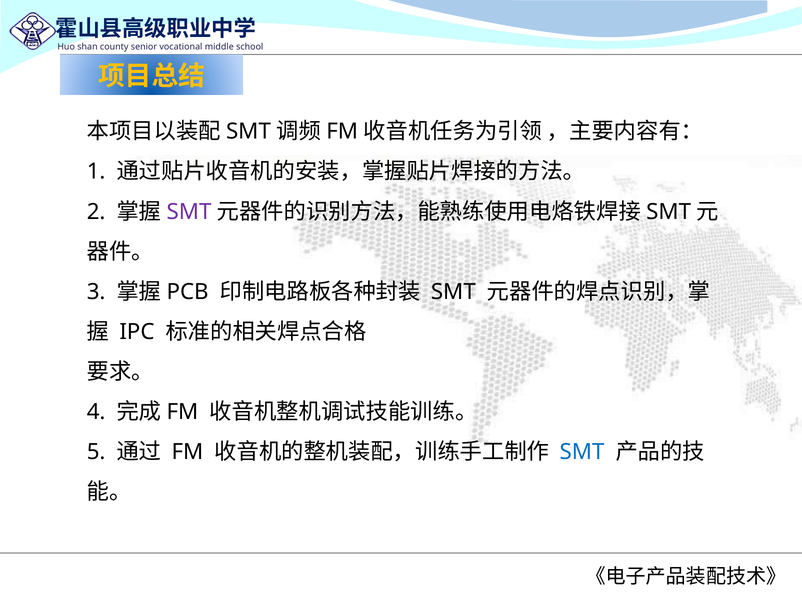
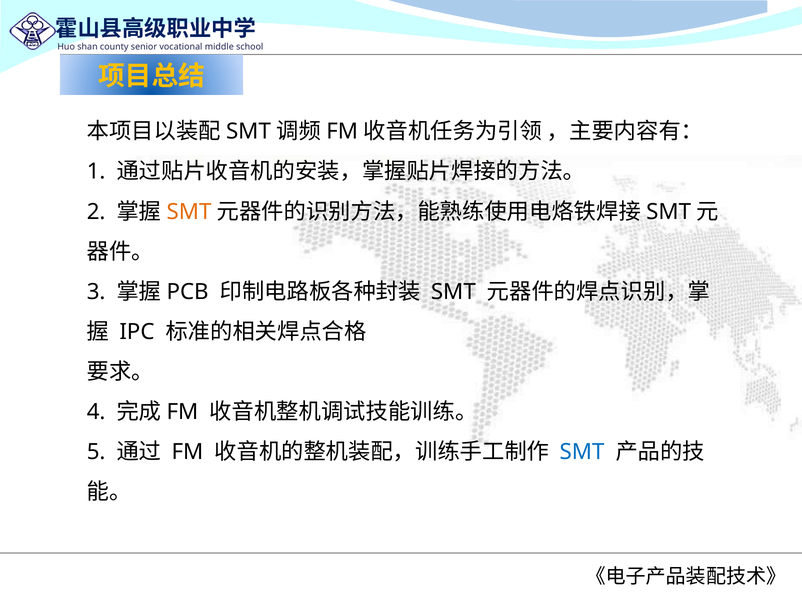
SMT colour: purple -> orange (189, 212)
